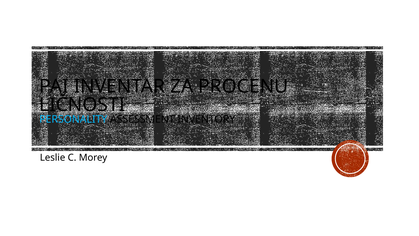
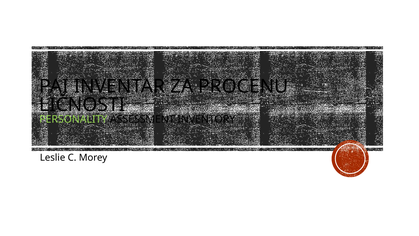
PERSONALITY colour: light blue -> light green (73, 119)
